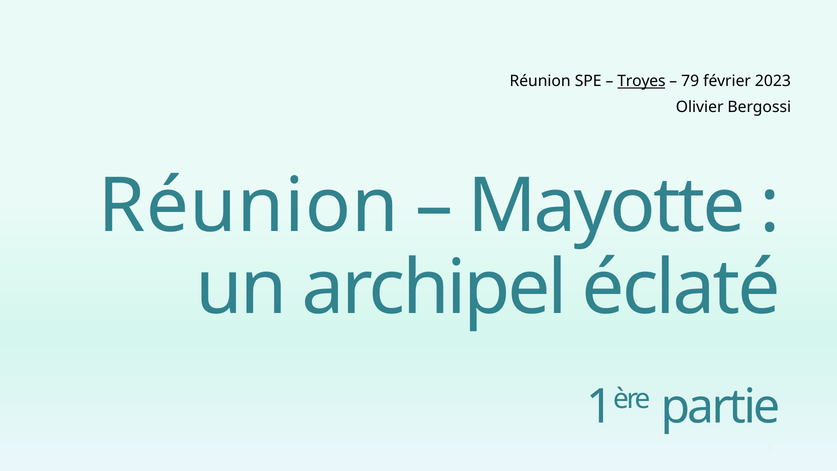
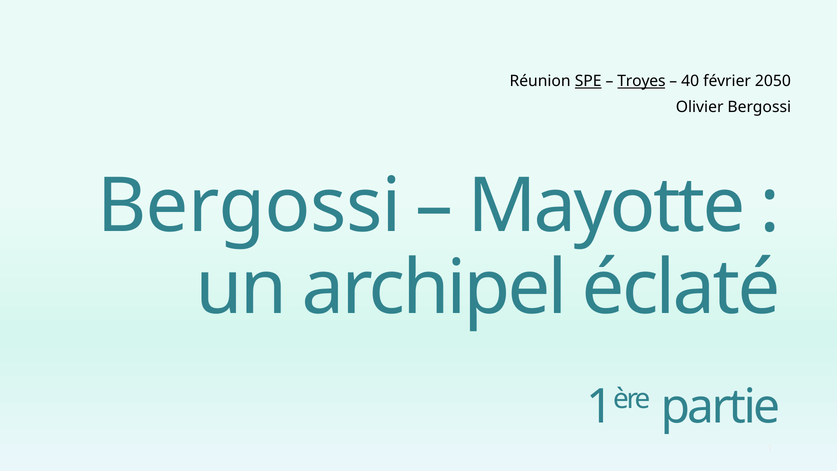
SPE underline: none -> present (588, 81)
79: 79 -> 40 (690, 81)
2023: 2023 -> 2050 (773, 81)
Réunion: Réunion -> Bergossi (249, 206)
